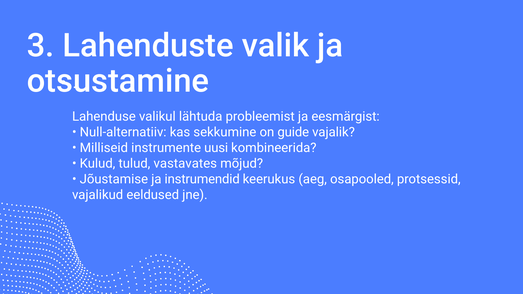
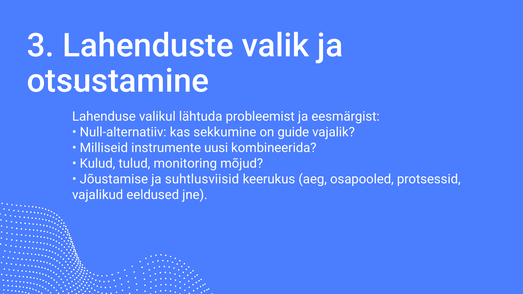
vastavates: vastavates -> monitoring (185, 164)
instrumendid: instrumendid -> suhtlusviisid (202, 179)
